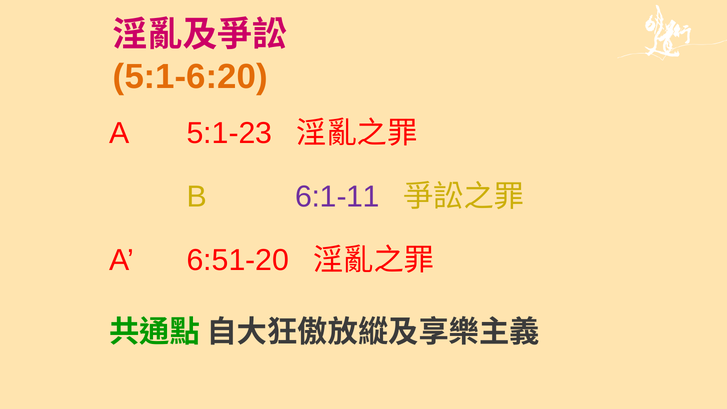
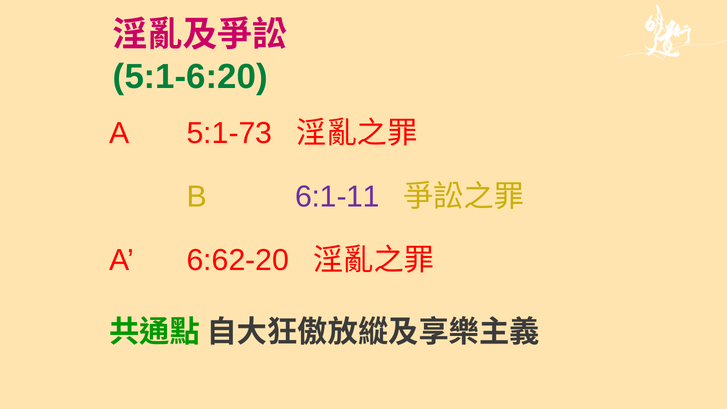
5:1-6:20 colour: orange -> green (190, 77)
5:1-23: 5:1-23 -> 5:1-73 (229, 133)
6:51-20: 6:51-20 -> 6:62-20 (238, 260)
